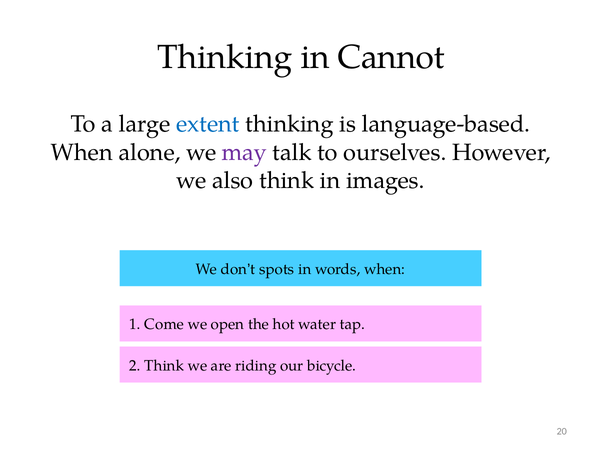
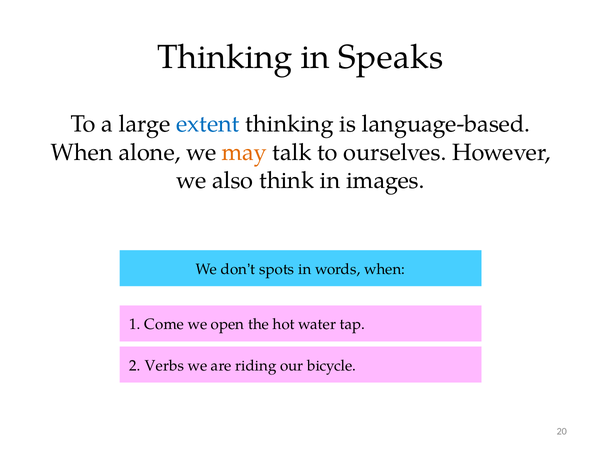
Cannot: Cannot -> Speaks (391, 57)
may colour: purple -> orange (244, 152)
2 Think: Think -> Verbs (164, 366)
